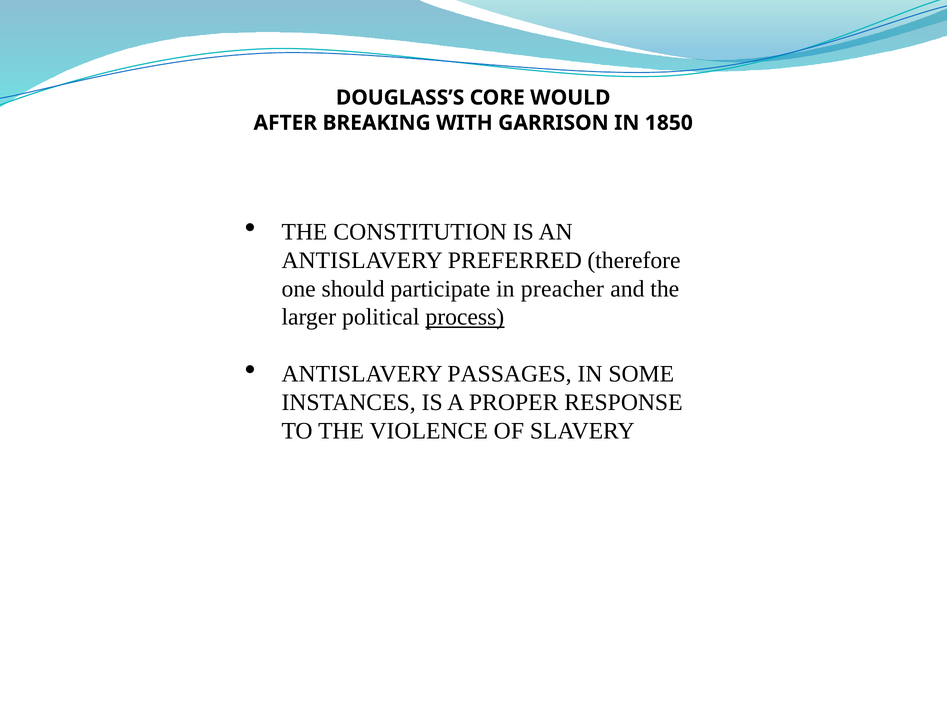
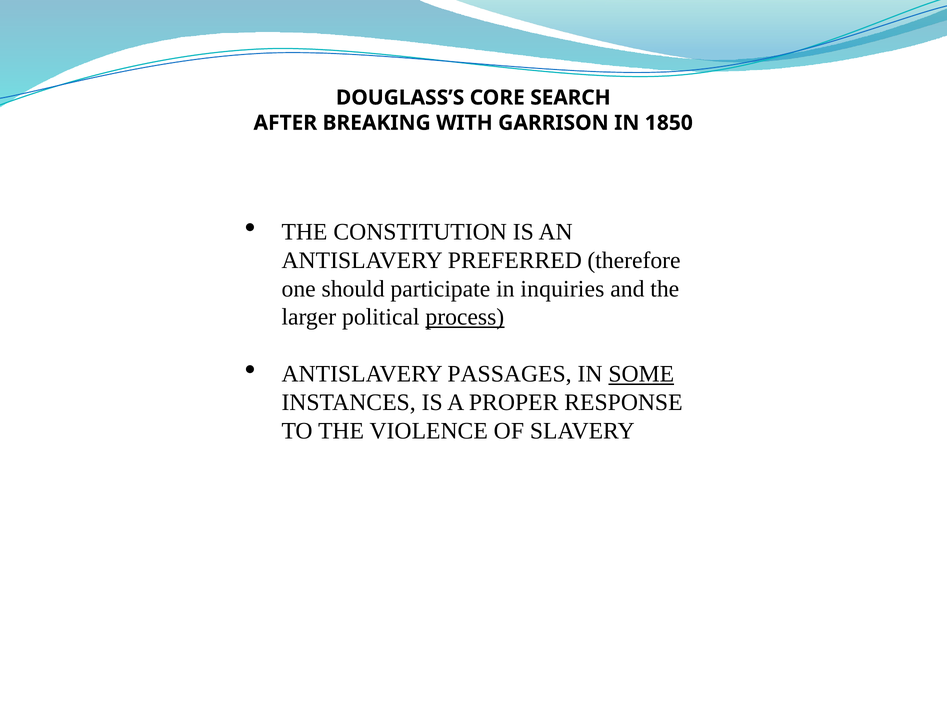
WOULD: WOULD -> SEARCH (570, 98)
preacher: preacher -> inquiries (562, 289)
SOME underline: none -> present (641, 374)
